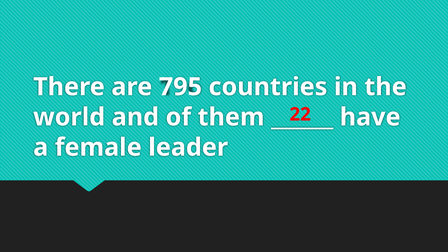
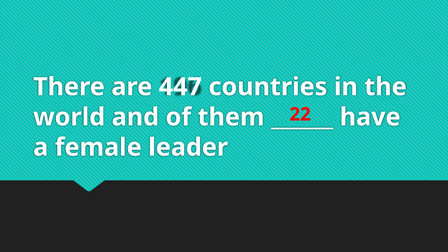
795: 795 -> 447 (180, 87)
